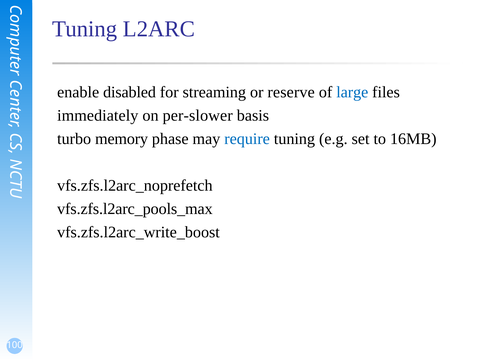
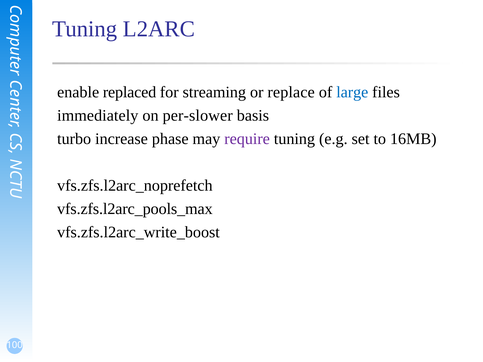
disabled: disabled -> replaced (130, 92)
reserve: reserve -> replace (291, 92)
memory: memory -> increase (122, 139)
require colour: blue -> purple (247, 139)
